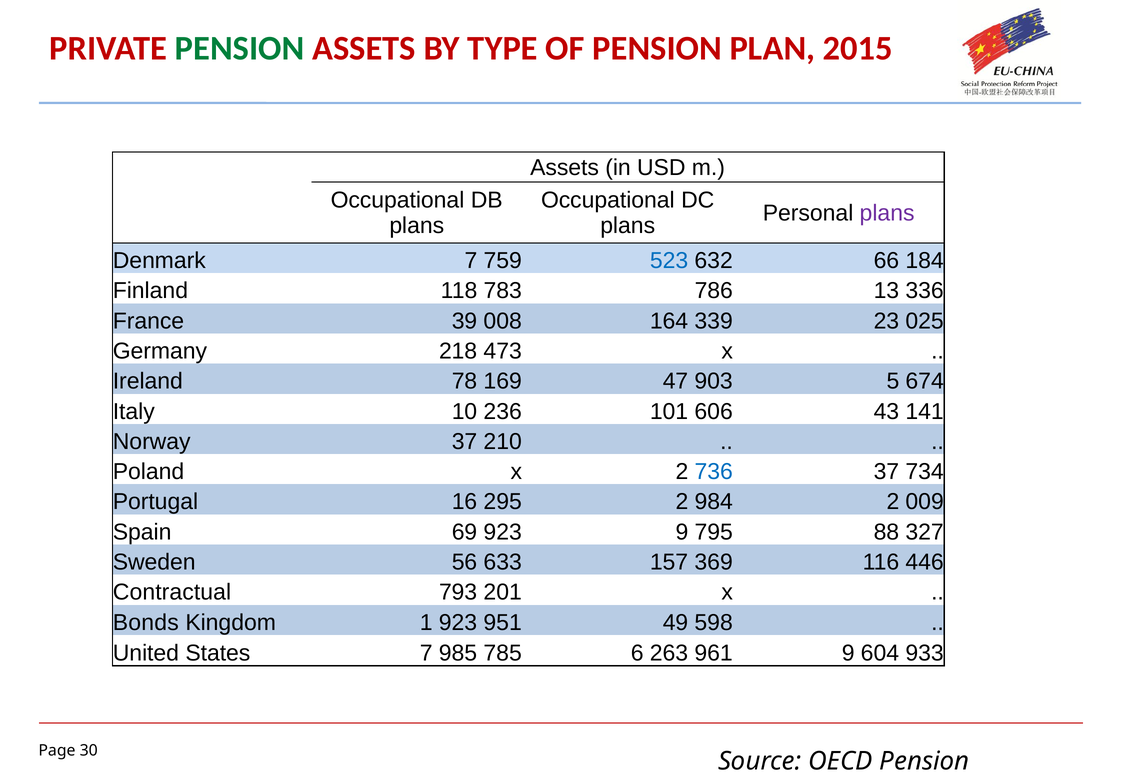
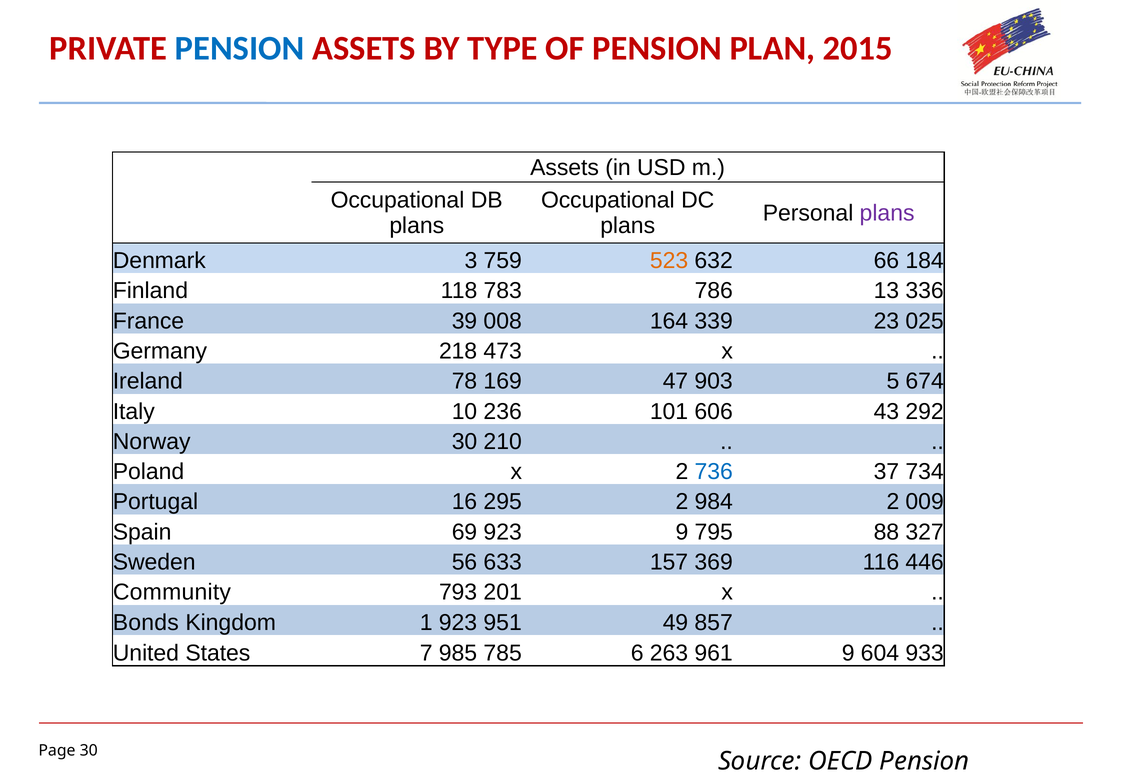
PENSION colour: green -> blue (240, 48)
Denmark 7: 7 -> 3 (471, 261)
523 colour: blue -> orange (669, 261)
141: 141 -> 292 (925, 411)
Norway 37: 37 -> 30 (465, 441)
Contractual: Contractual -> Community (172, 592)
598: 598 -> 857 (714, 622)
